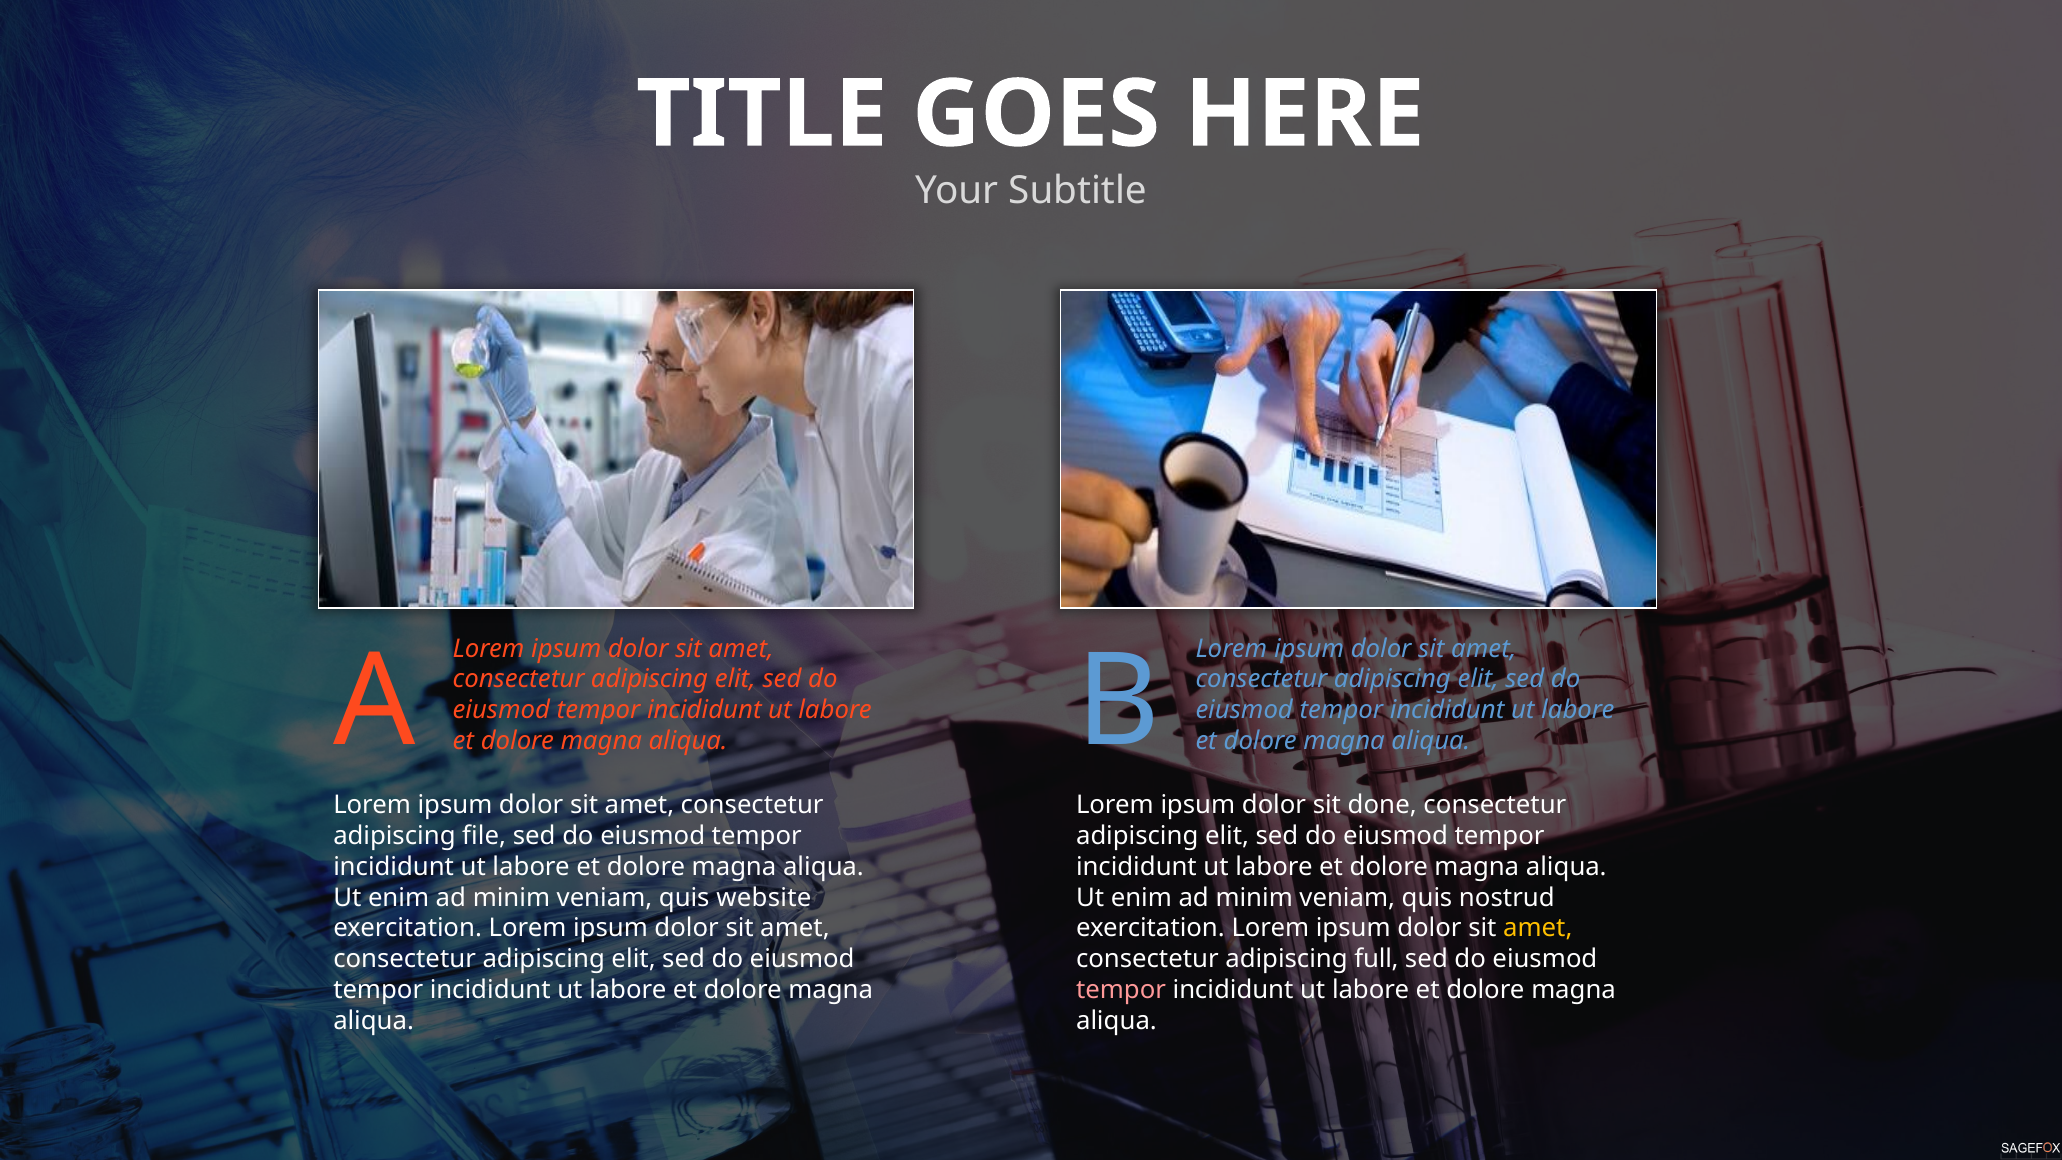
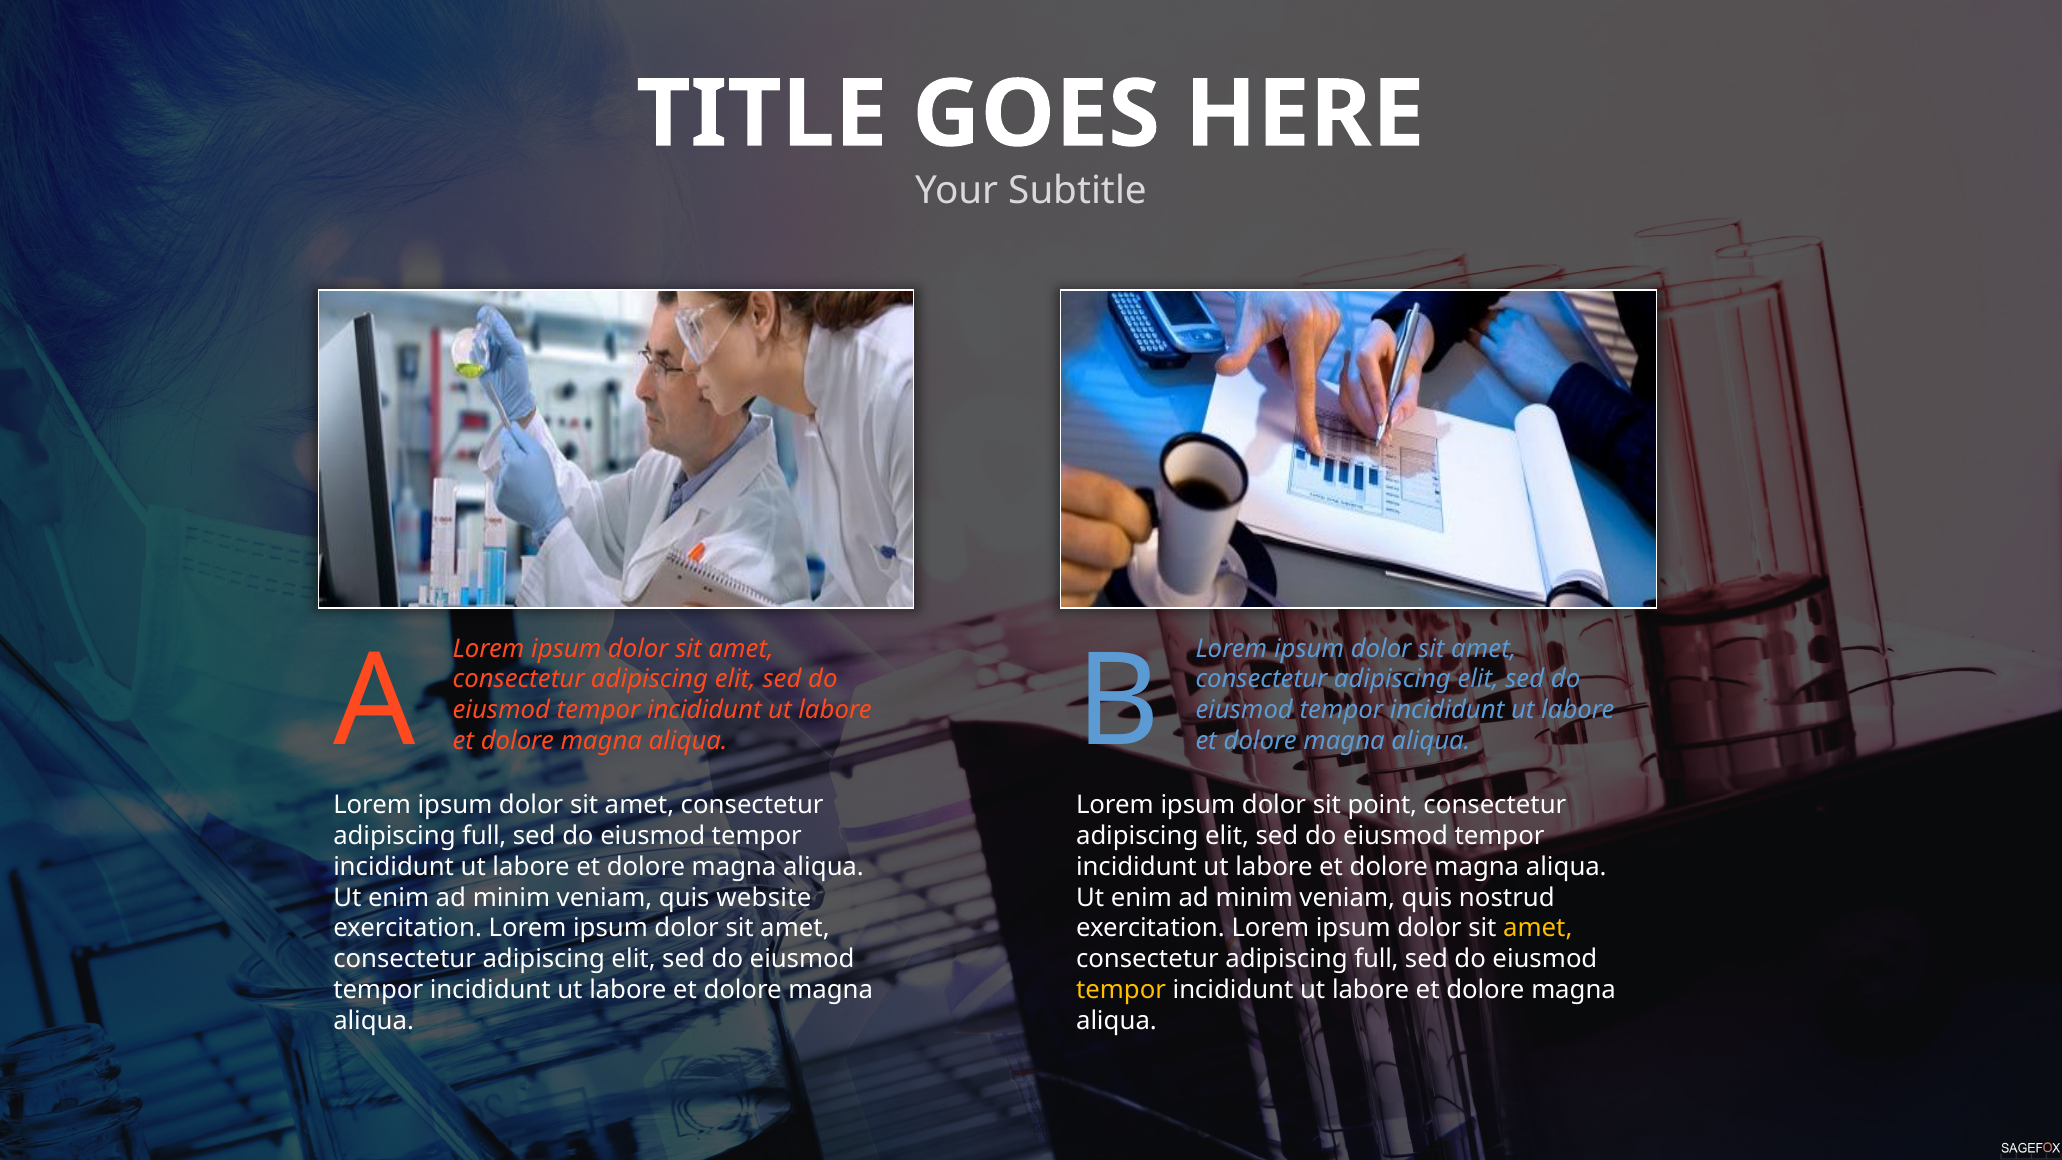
done: done -> point (1382, 805)
file: file -> full (484, 836)
tempor colour: pink -> yellow (1121, 990)
